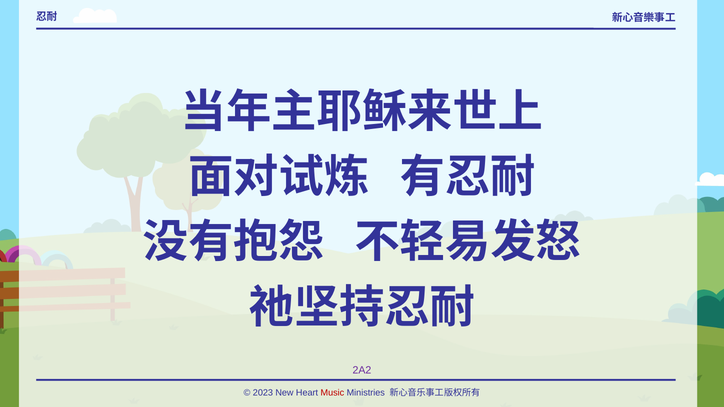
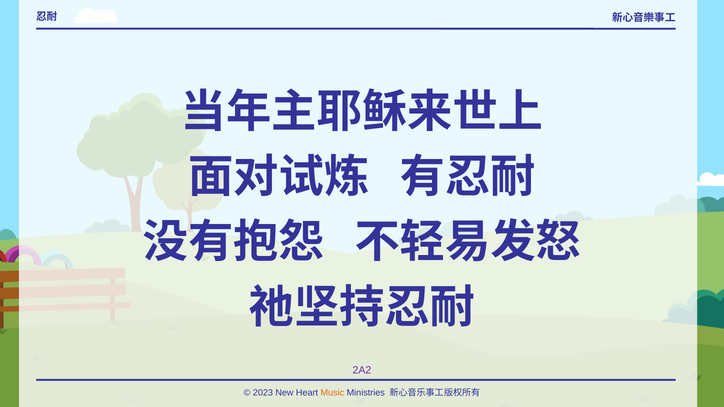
Music colour: red -> orange (332, 393)
